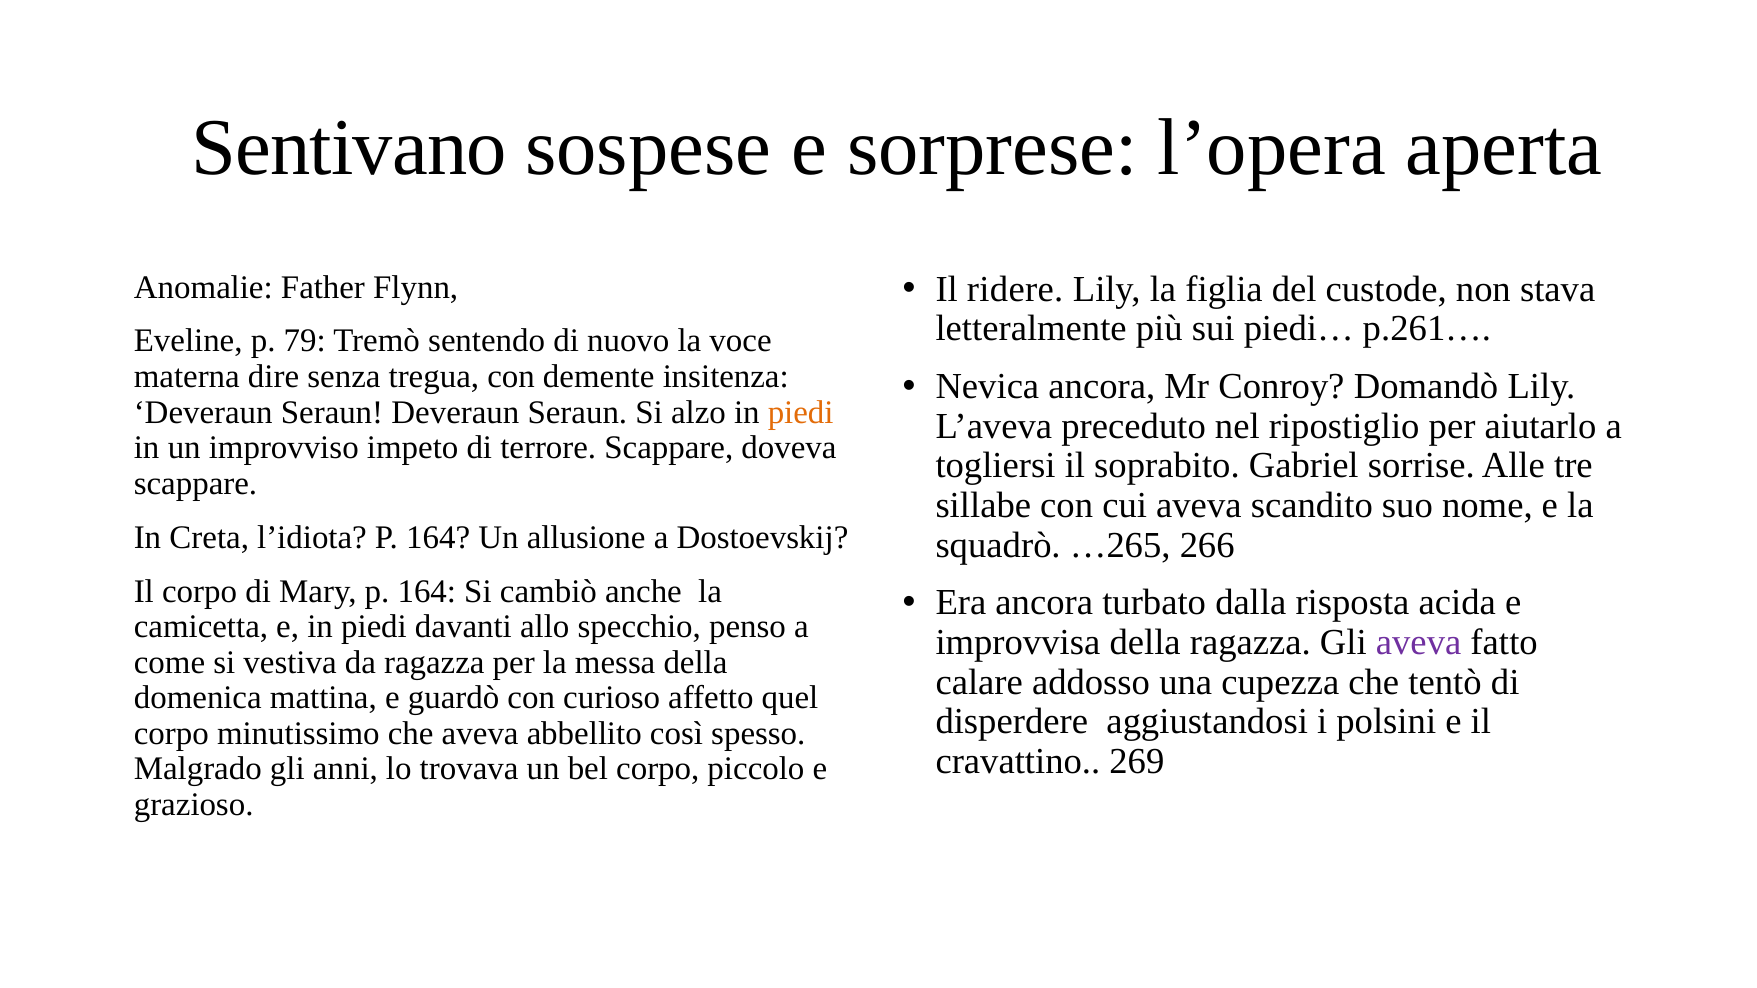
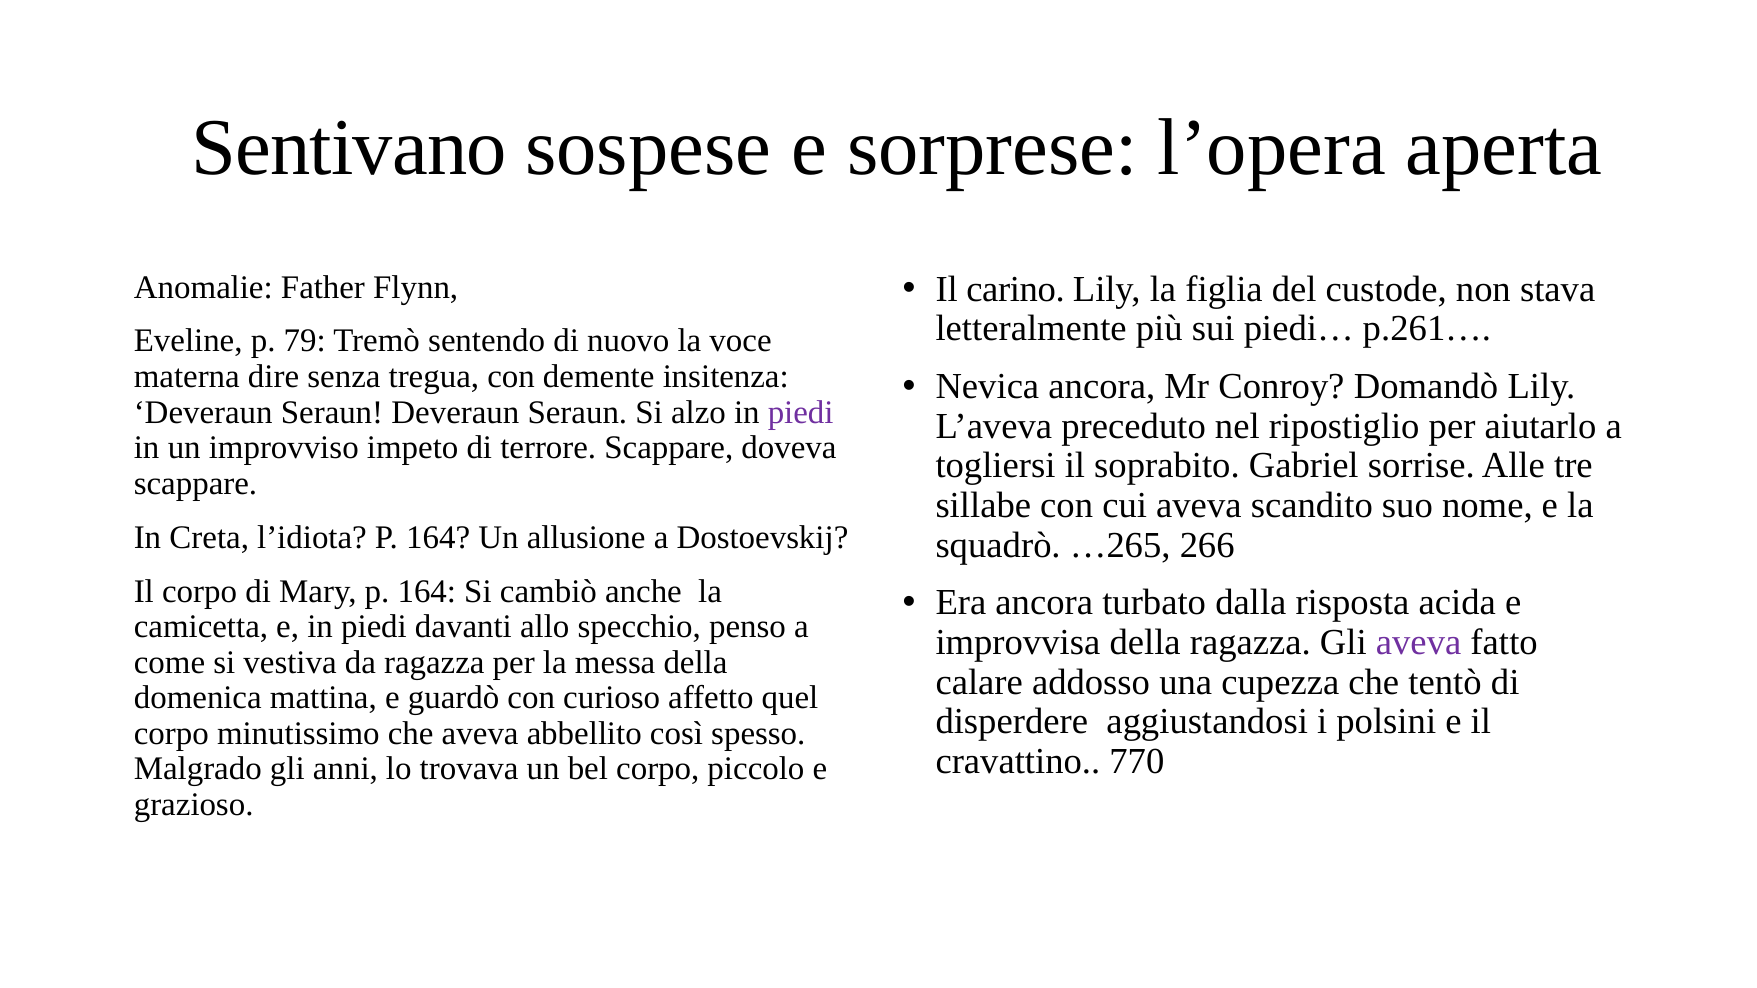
ridere: ridere -> carino (1015, 289)
piedi colour: orange -> purple (801, 412)
269: 269 -> 770 (1137, 761)
